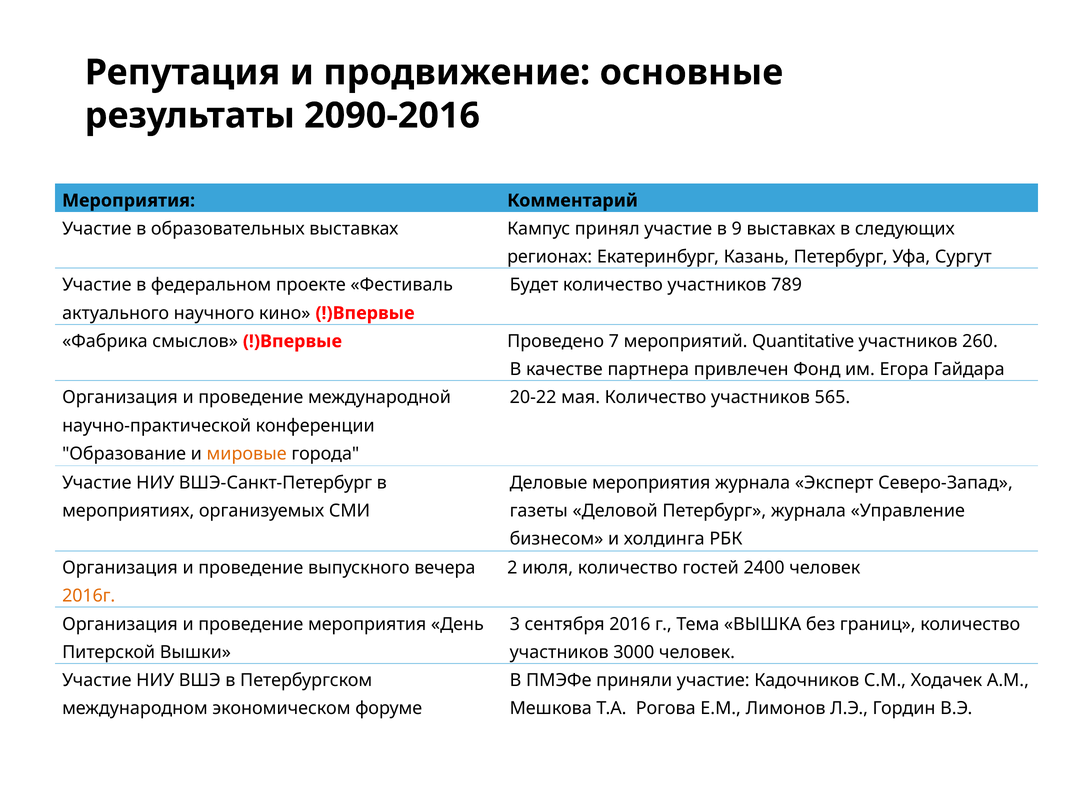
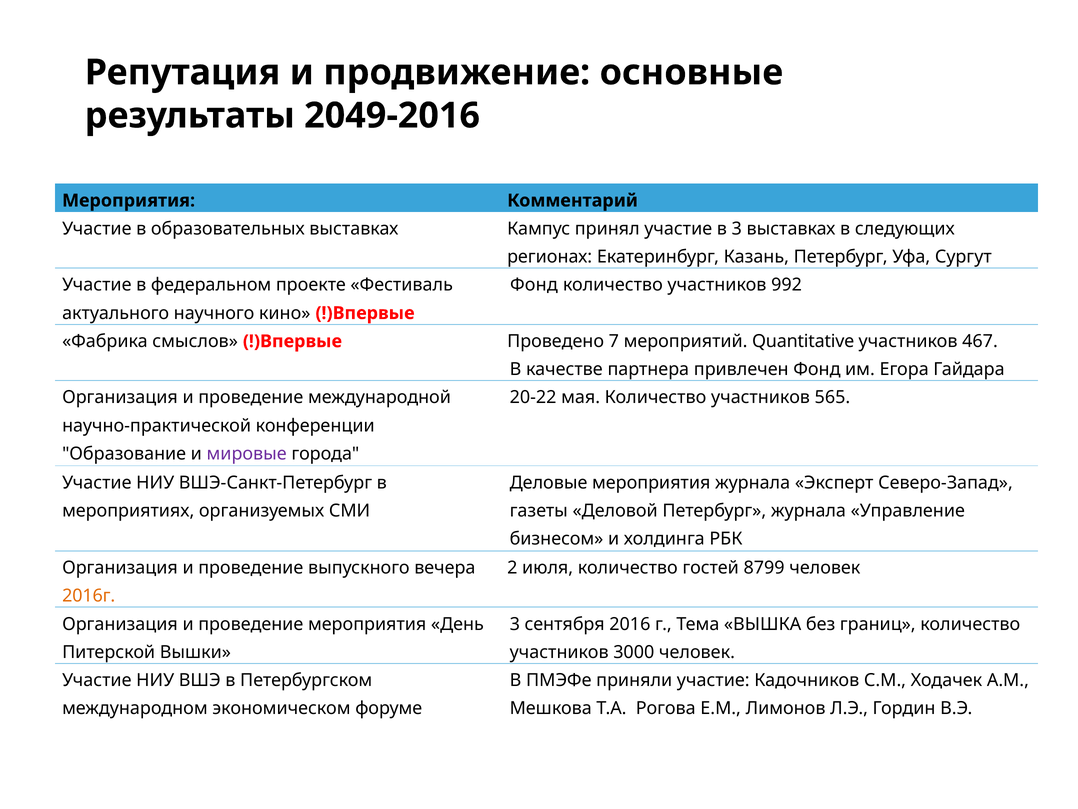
2090-2016: 2090-2016 -> 2049-2016 (392, 116)
в 9: 9 -> 3 (737, 229)
Будет: Будет -> Фонд (534, 285)
789: 789 -> 992 (787, 285)
260: 260 -> 467 (980, 341)
мировые colour: orange -> purple (247, 453)
2400: 2400 -> 8799 (764, 567)
